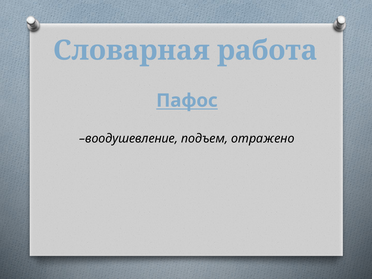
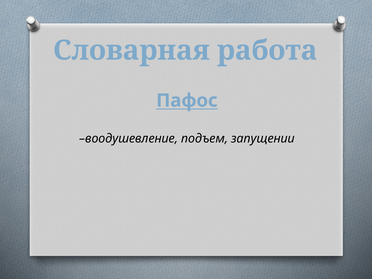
отражено: отражено -> запущении (263, 139)
